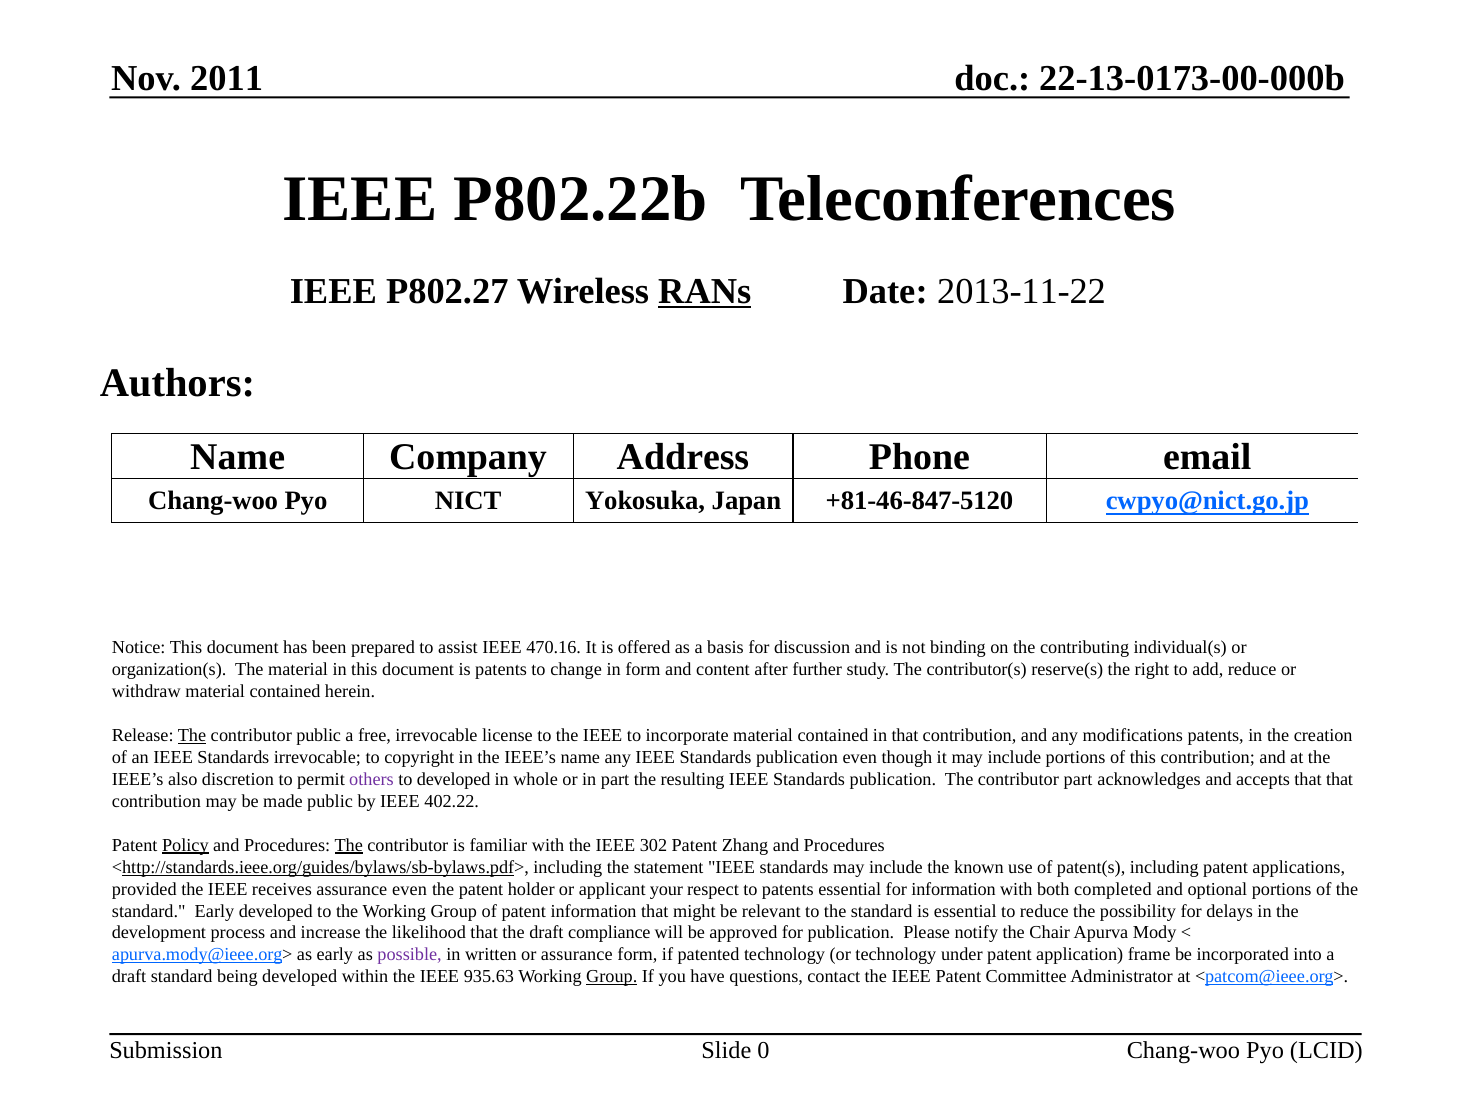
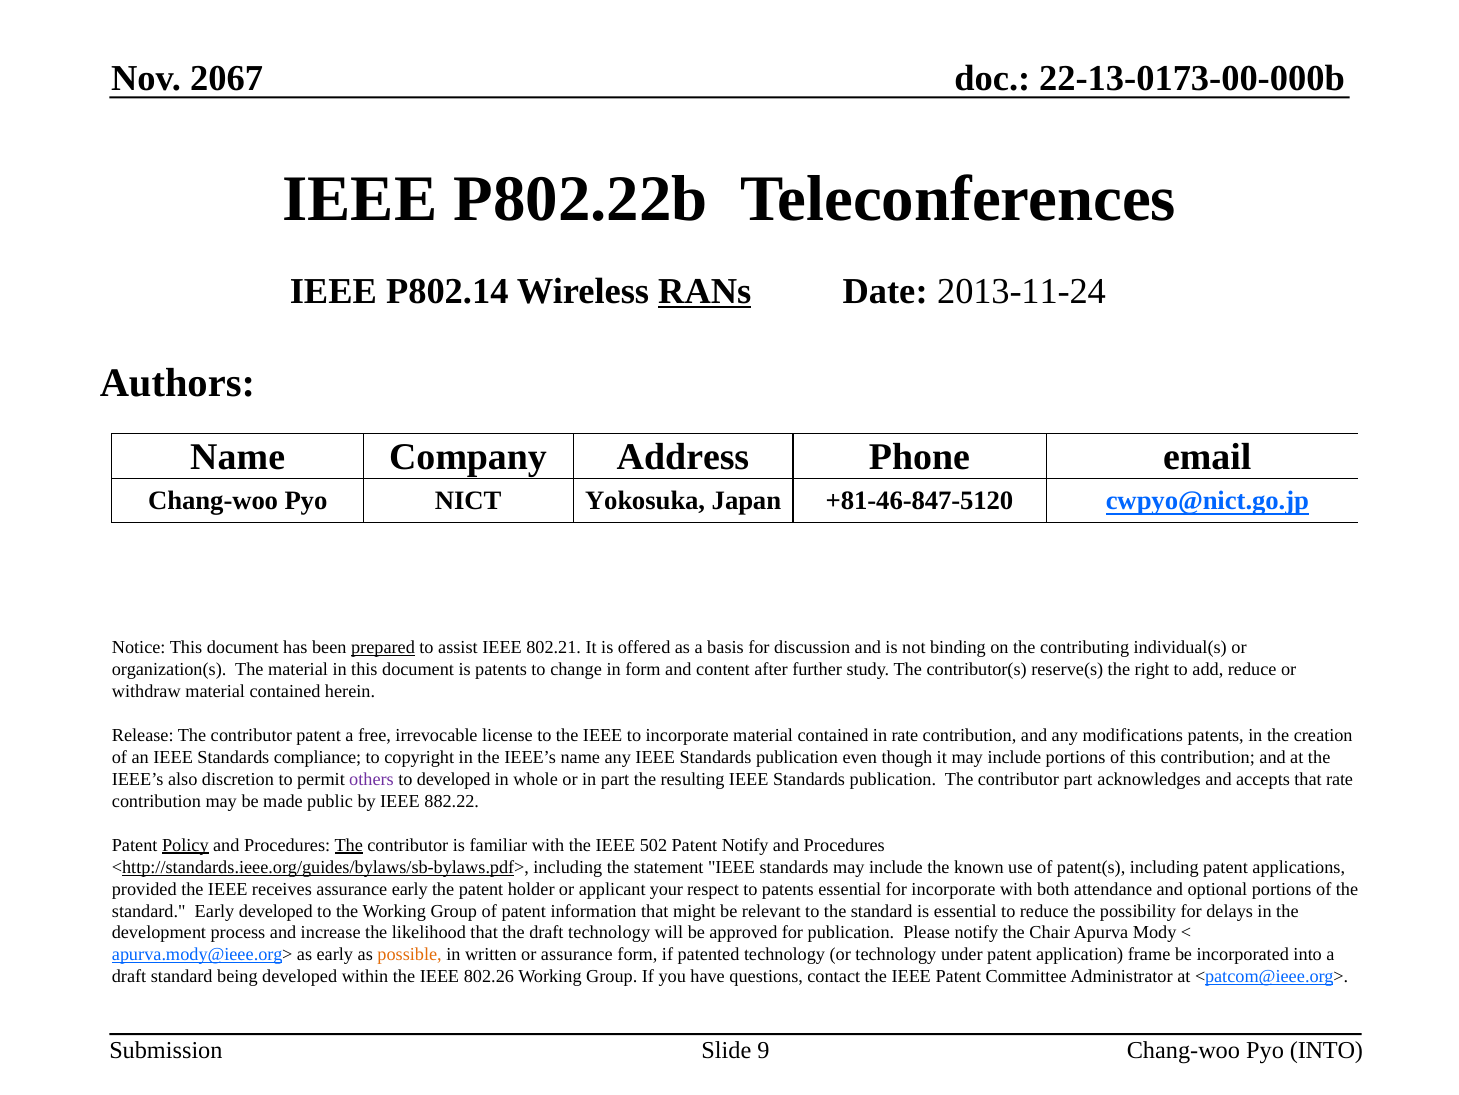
2011: 2011 -> 2067 (227, 78)
P802.27: P802.27 -> P802.14 (447, 291)
2013-11-22: 2013-11-22 -> 2013-11-24 (1022, 291)
prepared underline: none -> present (383, 647)
470.16: 470.16 -> 802.21 (554, 647)
The underline: present -> none (192, 735)
contributor public: public -> patent (319, 735)
in that: that -> rate (905, 735)
Standards irrevocable: irrevocable -> compliance (318, 757)
that that: that -> rate (1340, 779)
402.22: 402.22 -> 882.22 (452, 801)
302: 302 -> 502 (654, 845)
Patent Zhang: Zhang -> Notify (745, 845)
assurance even: even -> early (410, 888)
for information: information -> incorporate (953, 888)
completed: completed -> attendance (1113, 888)
draft compliance: compliance -> technology (609, 932)
possible colour: purple -> orange (410, 954)
935.63: 935.63 -> 802.26 (489, 976)
Group underline: present -> none (612, 976)
0: 0 -> 9 (763, 1049)
Pyo LCID: LCID -> INTO (1326, 1049)
